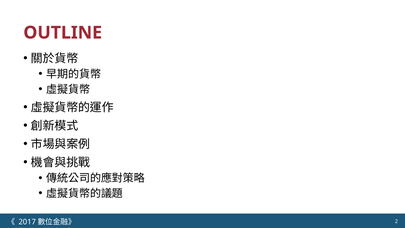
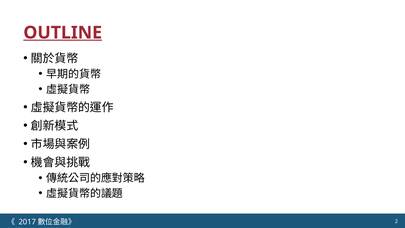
OUTLINE underline: none -> present (63, 33)
